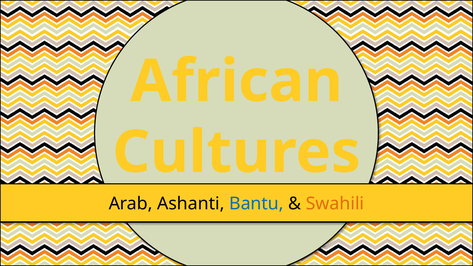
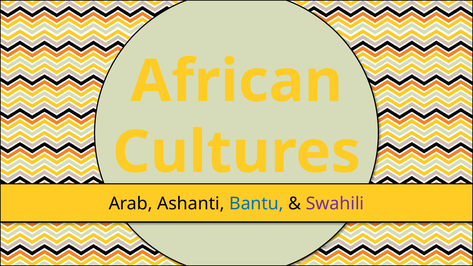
Swahili colour: orange -> purple (335, 204)
